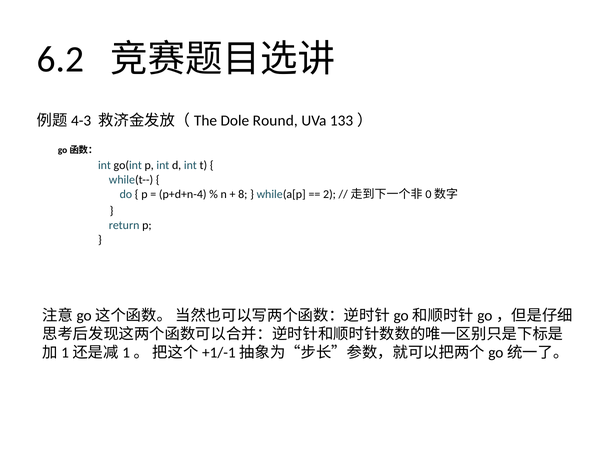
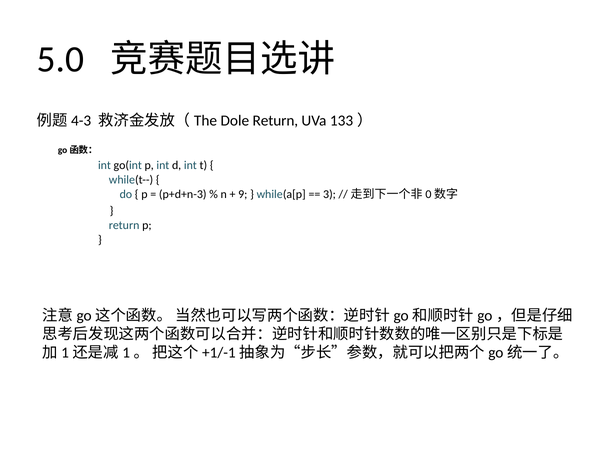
6.2: 6.2 -> 5.0 (60, 59)
Dole Round: Round -> Return (275, 121)
p+d+n-4: p+d+n-4 -> p+d+n-3 (183, 194)
8: 8 -> 9 (243, 194)
2: 2 -> 3 (330, 194)
